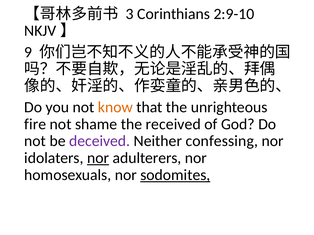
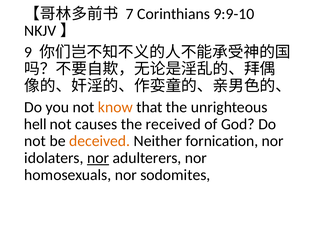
3: 3 -> 7 (130, 14)
2:9-10: 2:9-10 -> 9:9-10 (234, 14)
fire: fire -> hell (35, 124)
shame: shame -> causes (96, 124)
deceived colour: purple -> orange (100, 141)
confessing: confessing -> fornication (222, 141)
sodomites underline: present -> none (175, 175)
